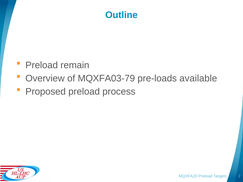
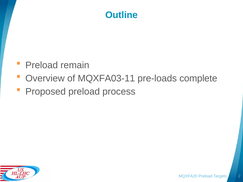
MQXFA03-79: MQXFA03-79 -> MQXFA03-11 (106, 78)
available: available -> complete (198, 78)
